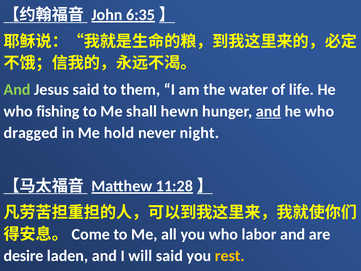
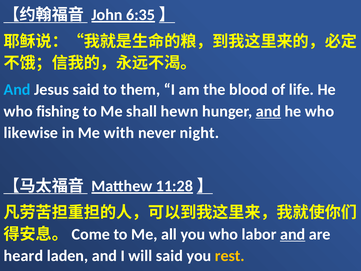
And colour: light green -> light blue (17, 90)
water: water -> blood (249, 90)
dragged: dragged -> likewise (31, 133)
hold: hold -> with (119, 133)
and underline: none -> present (293, 234)
desire: desire -> heard (23, 256)
